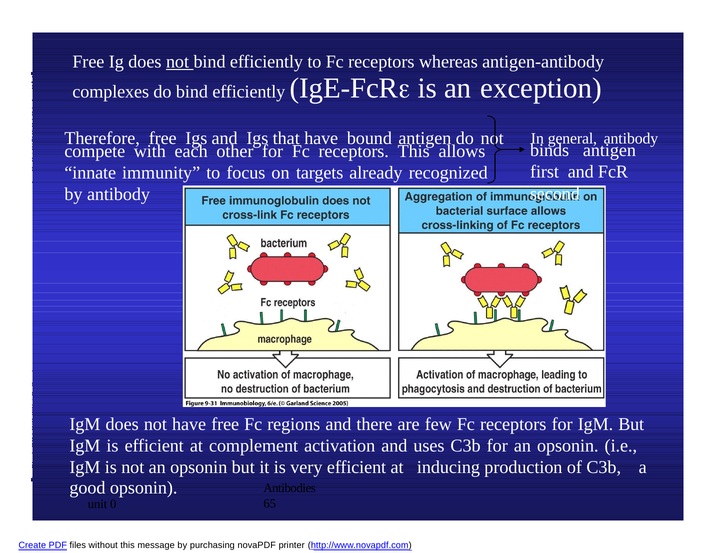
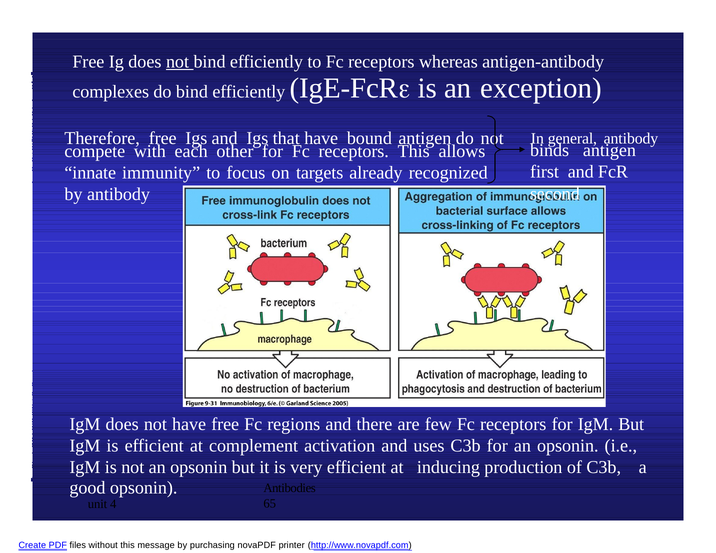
0: 0 -> 4 (113, 504)
